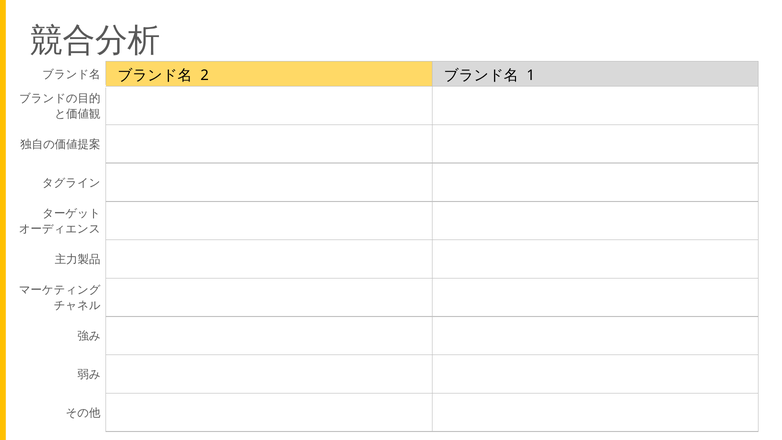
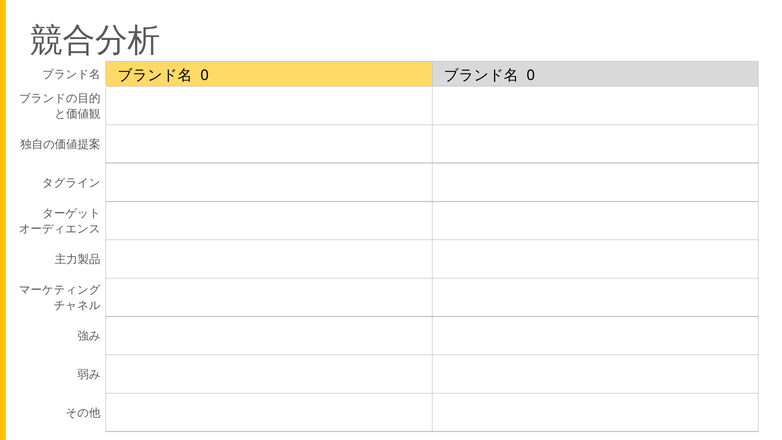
2: 2 -> 0 (205, 75)
1: 1 -> 0 (531, 75)
